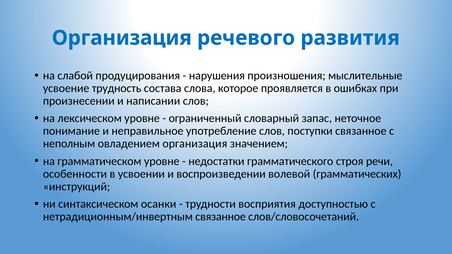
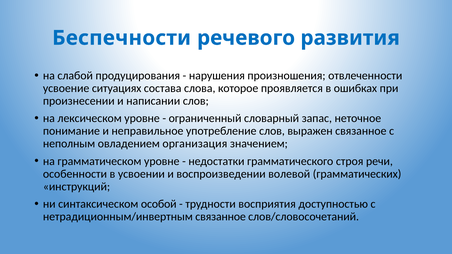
Организация: Организация -> Беспечности (122, 38)
мыслительные: мыслительные -> отвлеченности (365, 76)
трудность: трудность -> ситуациях (117, 88)
поступки: поступки -> выражен (310, 131)
осанки: осанки -> особой (159, 204)
